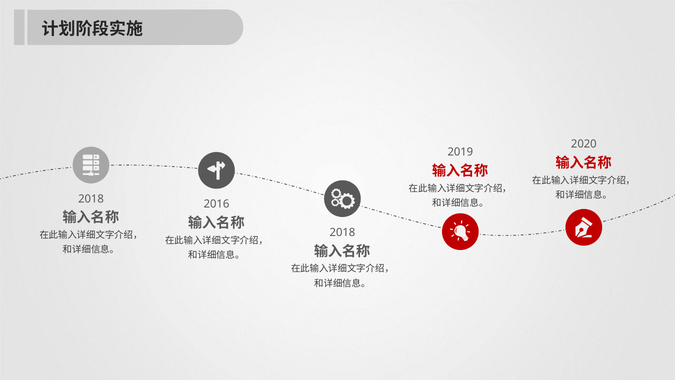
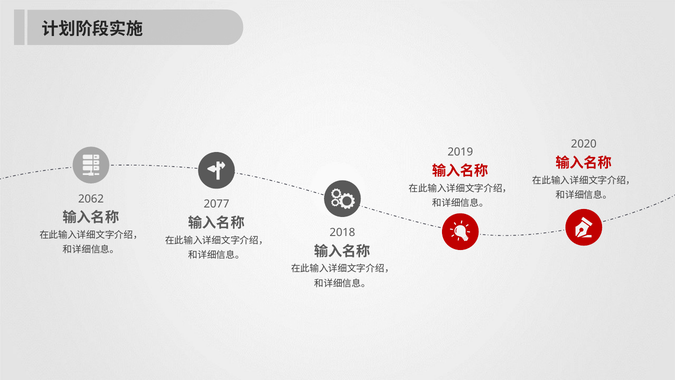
2018: 2018 -> 2062 (91, 199)
2016: 2016 -> 2077 (216, 204)
